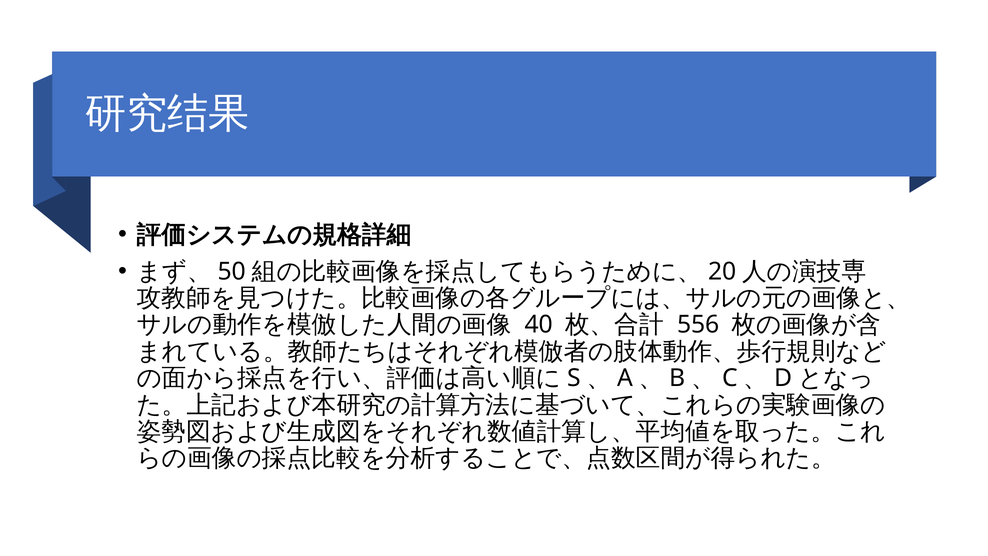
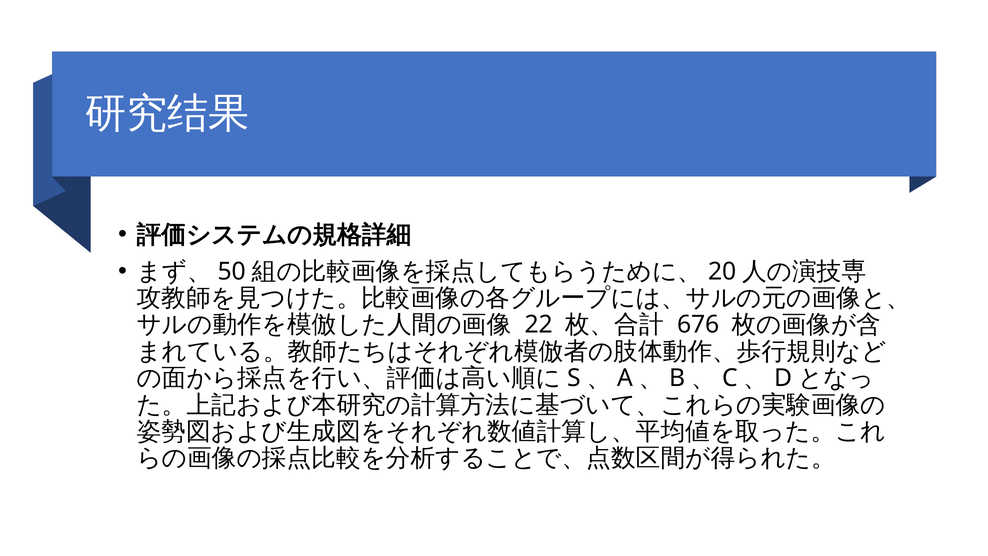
40: 40 -> 22 (539, 325)
556: 556 -> 676 (698, 325)
